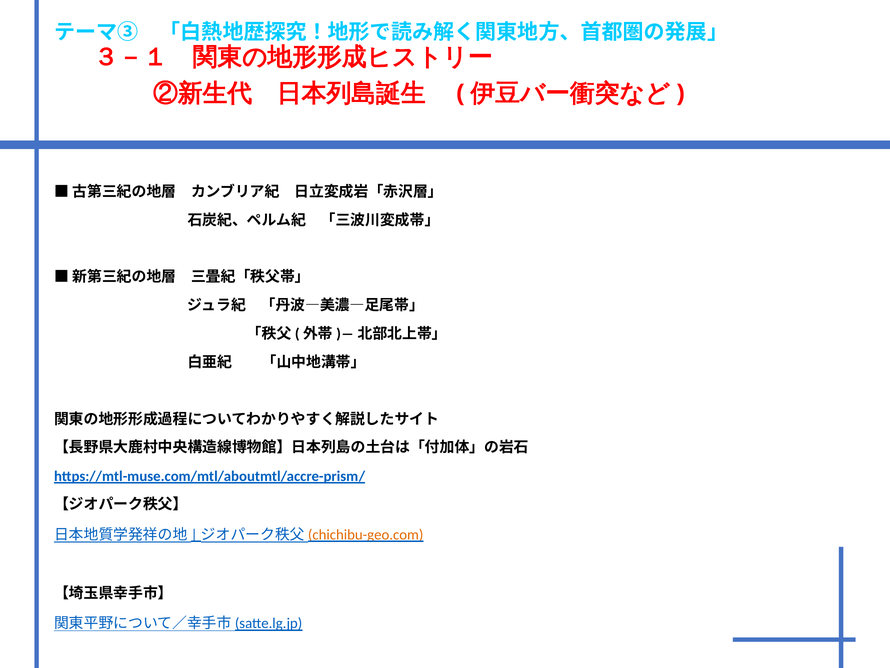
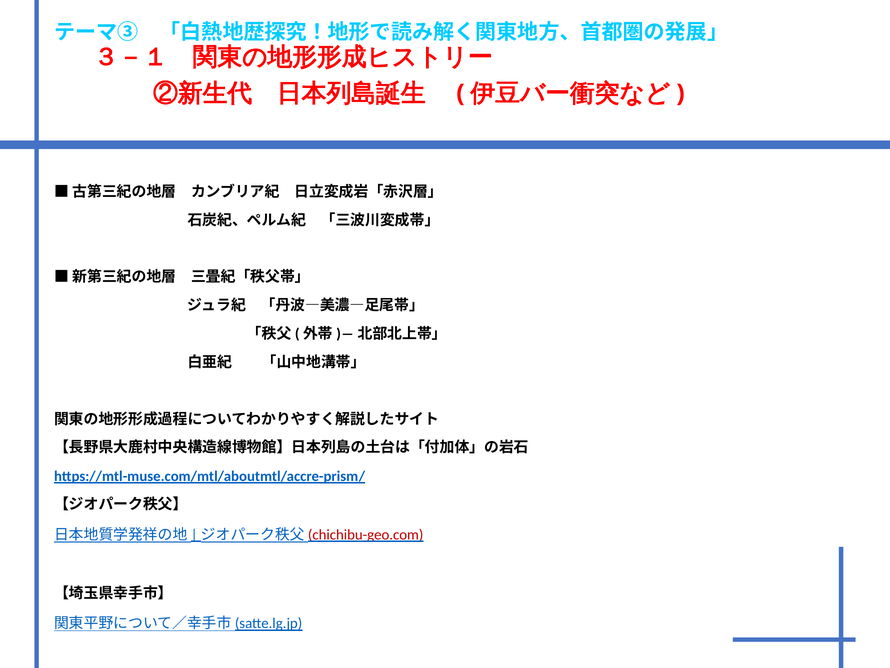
chichibu-geo.com colour: orange -> red (366, 535)
